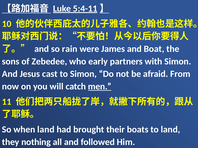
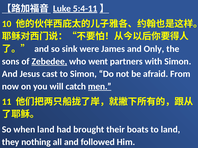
rain: rain -> sink (70, 49)
Boat: Boat -> Only (154, 49)
Zebedee underline: none -> present (49, 62)
early: early -> went (98, 62)
